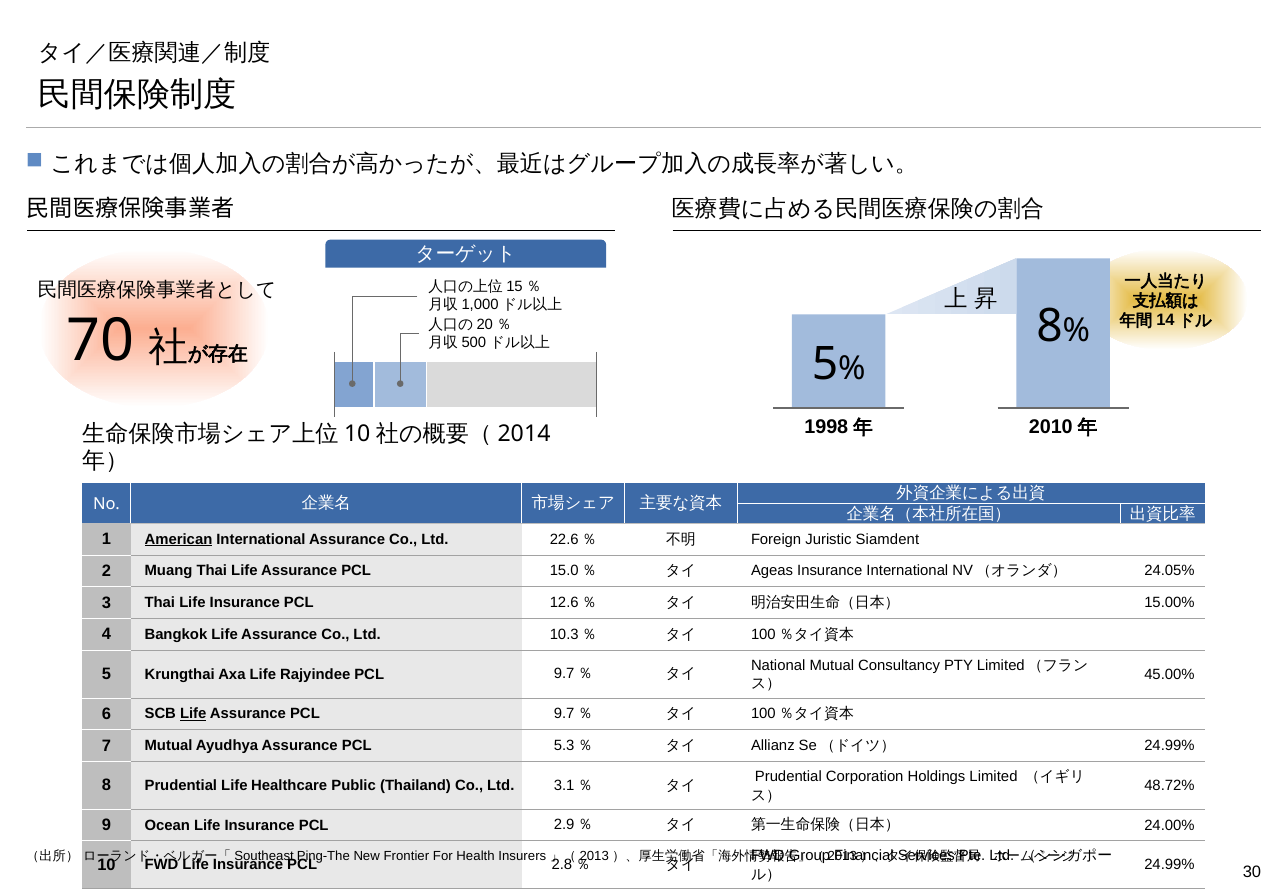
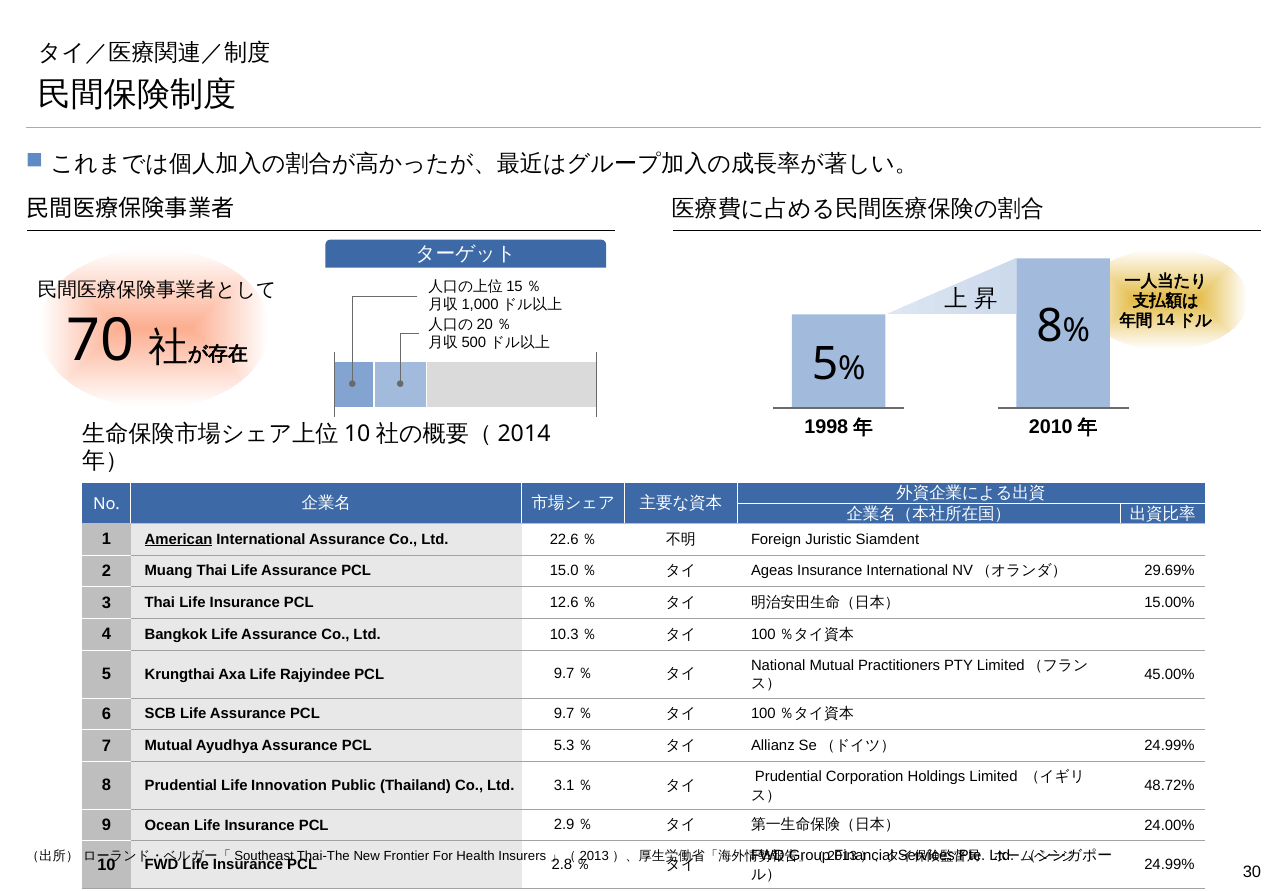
24.05%: 24.05% -> 29.69% (1169, 571)
Consultancy: Consultancy -> Practitioners (899, 665)
Life underline: present -> none (193, 714)
Healthcare: Healthcare -> Innovation (289, 785)
Ping-The: Ping-The -> Thai-The (323, 857)
